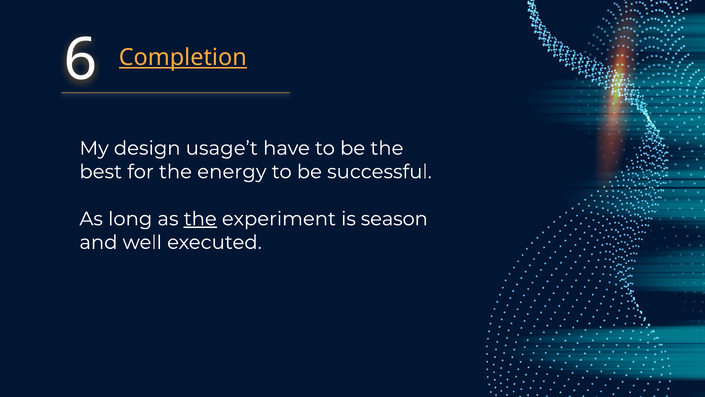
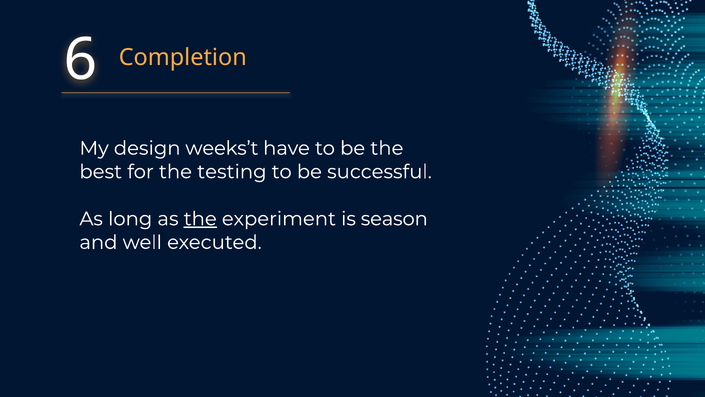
Completion underline: present -> none (183, 58)
usage’t: usage’t -> weeks’t (222, 148)
energy: energy -> testing (232, 172)
